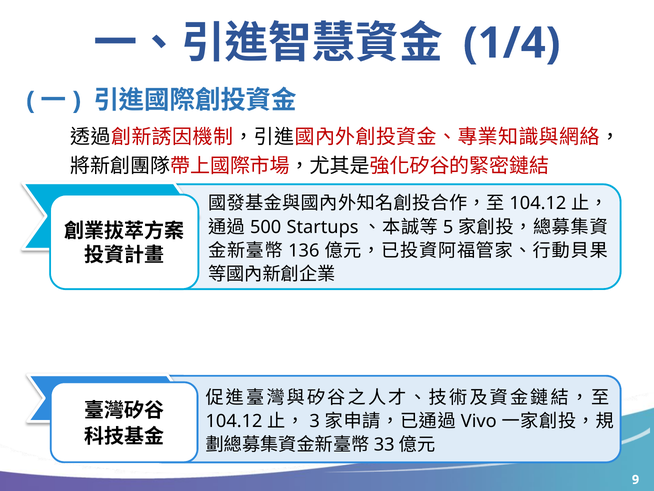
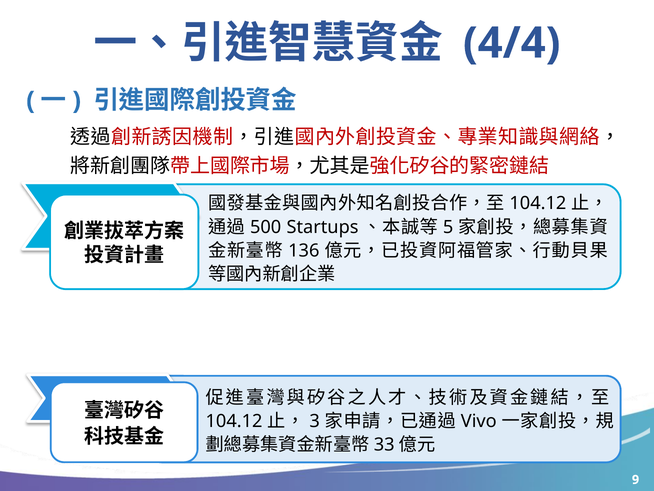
1/4: 1/4 -> 4/4 (512, 43)
